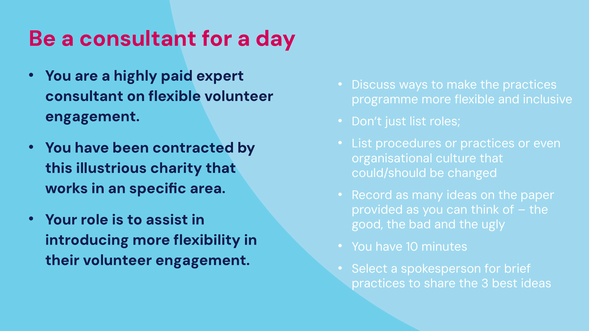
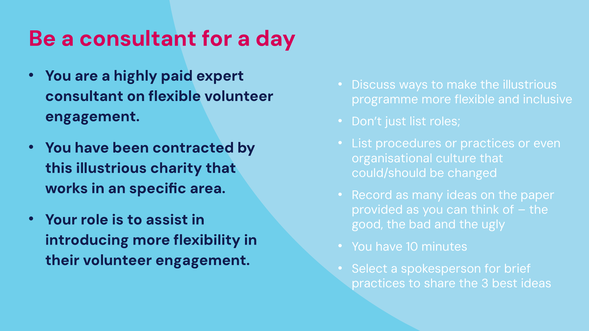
the practices: practices -> illustrious (530, 85)
